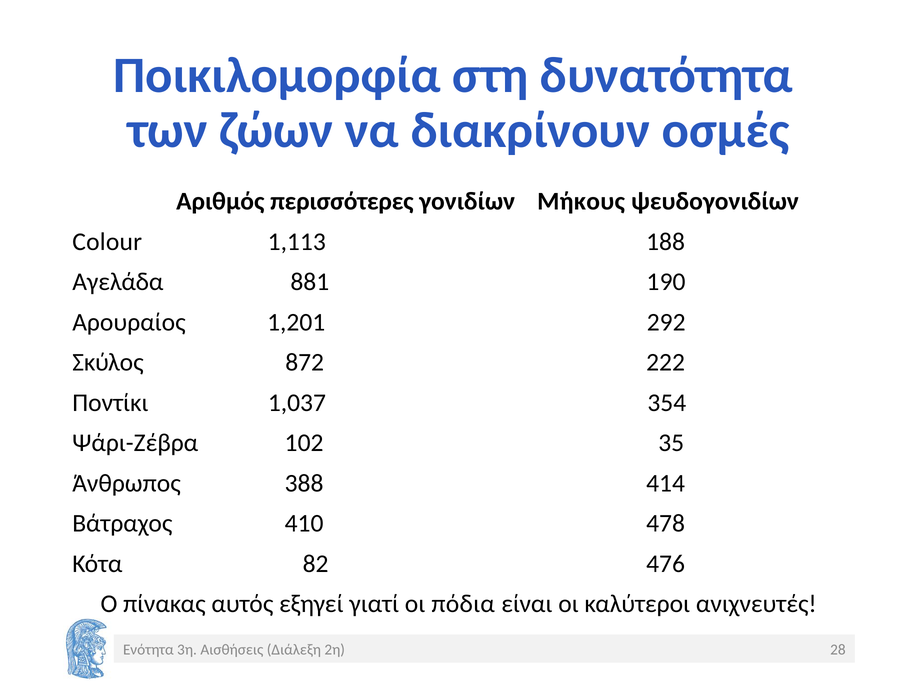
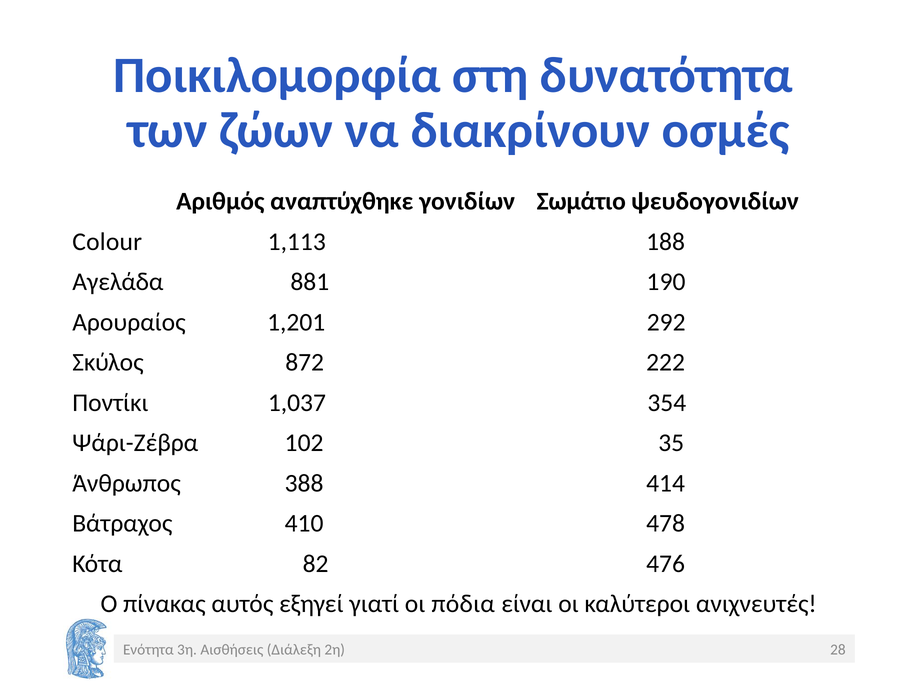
περισσότερες: περισσότερες -> αναπτύχθηκε (342, 201)
Μήκους: Μήκους -> Σωμάτιο (581, 201)
